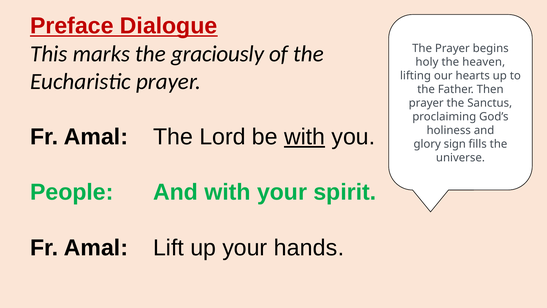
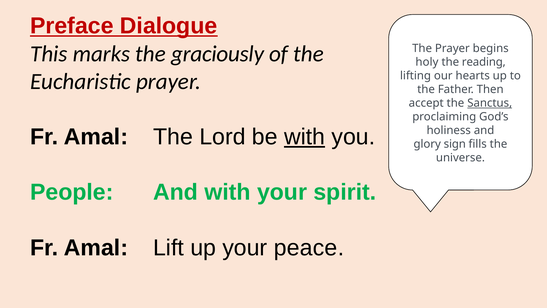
heaven: heaven -> reading (484, 62)
prayer: prayer -> accept (426, 103)
Sanctus underline: none -> present (490, 103)
hands: hands -> peace (309, 248)
